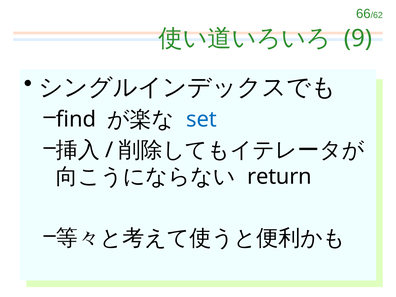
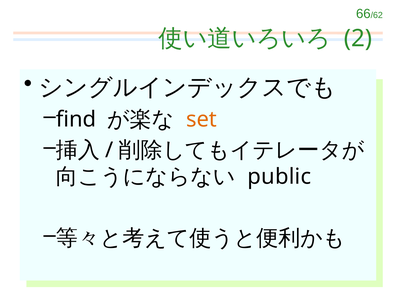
9: 9 -> 2 (358, 38)
set colour: blue -> orange (201, 119)
return: return -> public (279, 177)
